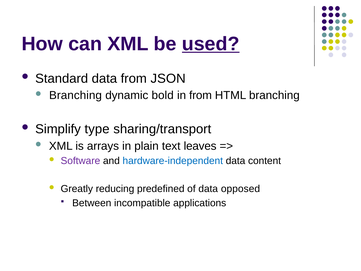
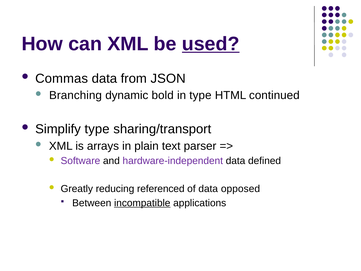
Standard: Standard -> Commas (62, 78)
in from: from -> type (200, 95)
HTML branching: branching -> continued (274, 95)
leaves: leaves -> parser (200, 146)
hardware-independent colour: blue -> purple (173, 161)
content: content -> defined (265, 161)
predefined: predefined -> referenced (161, 189)
incompatible underline: none -> present (142, 203)
